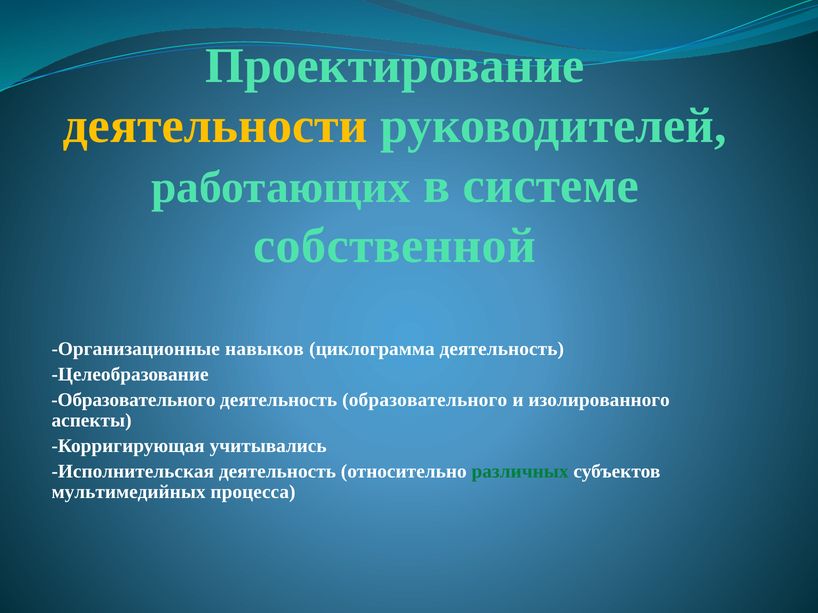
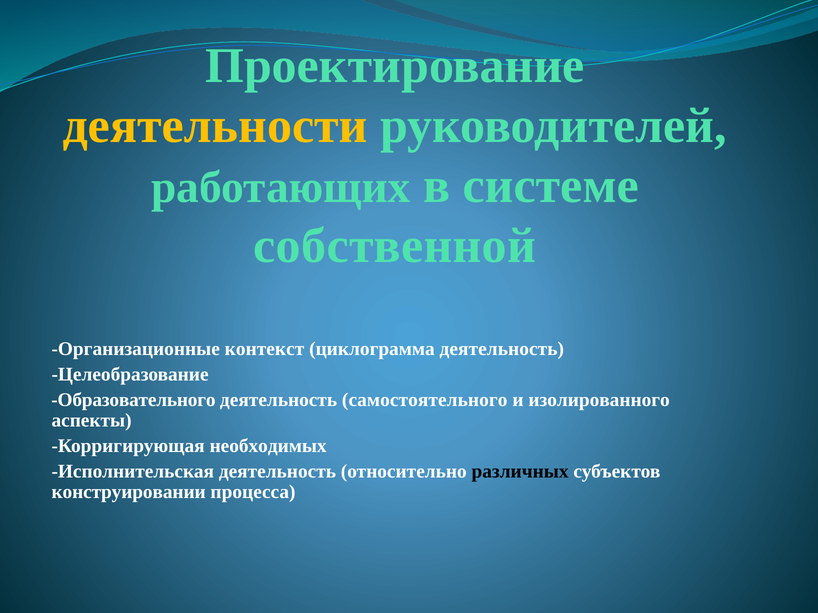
навыков: навыков -> контекст (265, 349)
деятельность образовательного: образовательного -> самостоятельного (425, 400)
учитывались: учитывались -> необходимых (268, 446)
различных colour: green -> black (520, 472)
мультимедийных: мультимедийных -> конструировании (129, 492)
